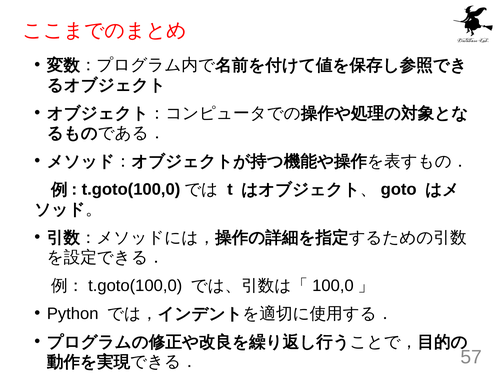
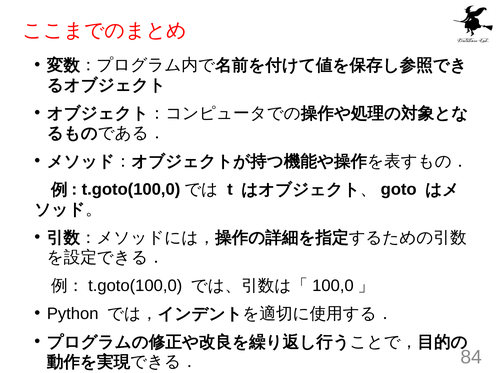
57: 57 -> 84 (471, 357)
